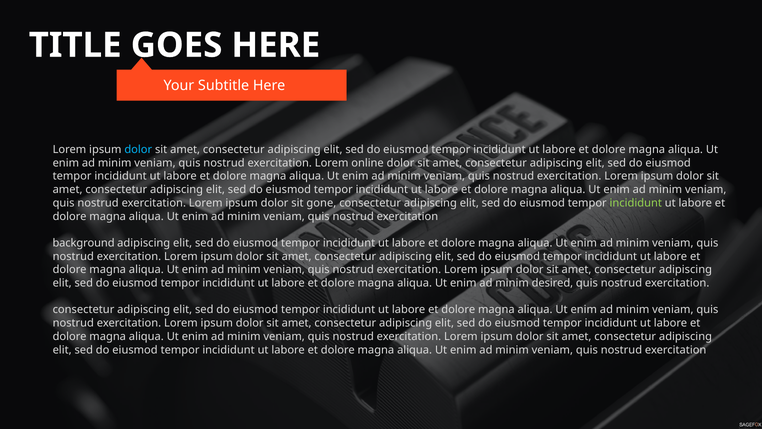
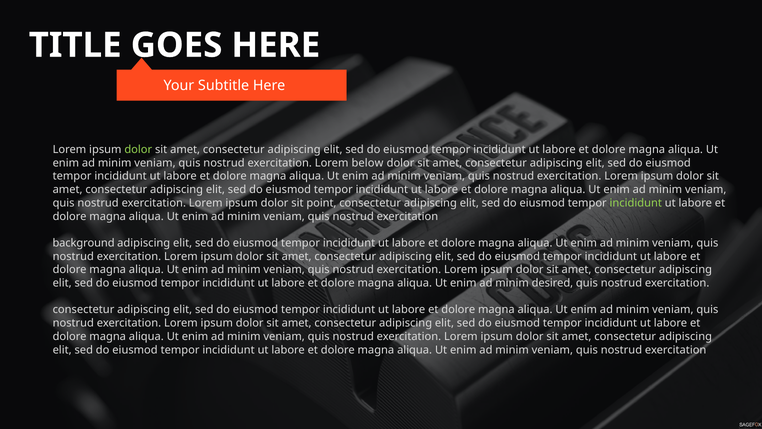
dolor colour: light blue -> light green (138, 149)
online: online -> below (367, 163)
gone: gone -> point (321, 203)
